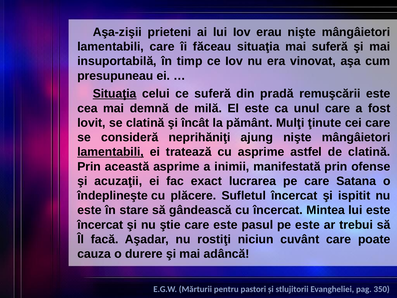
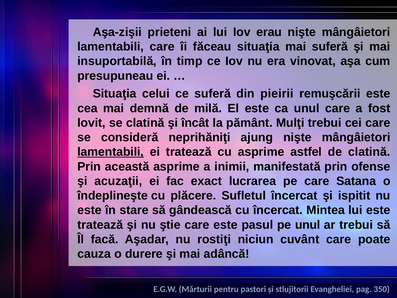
Situaţia underline: present -> none (115, 94)
pradă: pradă -> pieirii (277, 94)
Mulţi ţinute: ţinute -> trebui (325, 123)
încercat: încercat -> tratează (100, 225)
pe este: este -> unul (308, 225)
